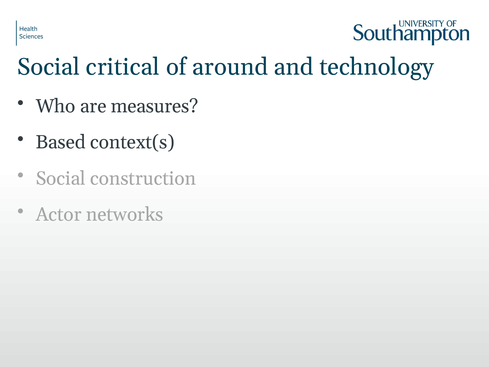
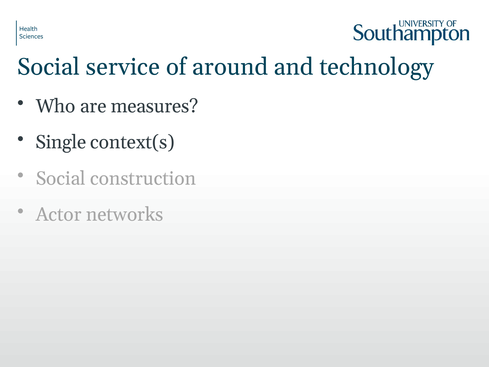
critical: critical -> service (123, 67)
Based: Based -> Single (61, 142)
